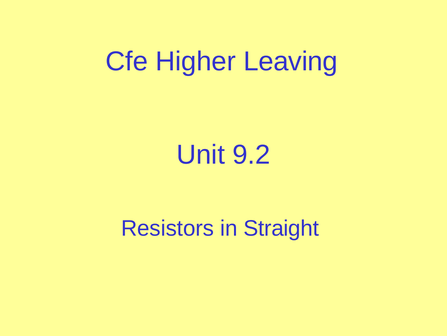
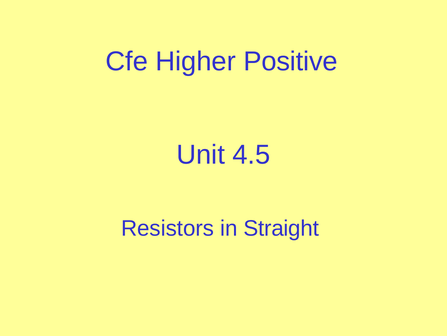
Leaving: Leaving -> Positive (291, 61)
9.2: 9.2 -> 4.5 (251, 155)
